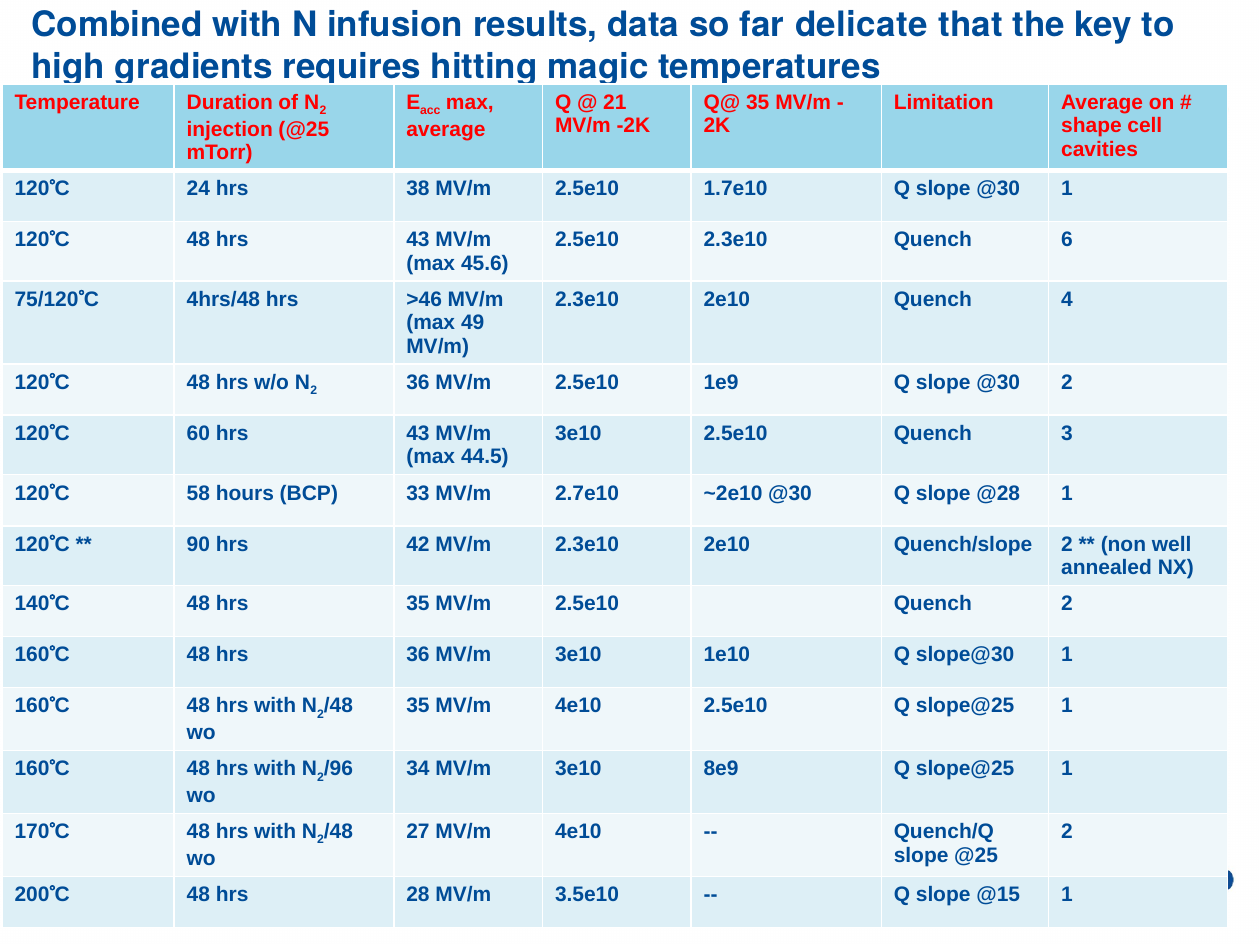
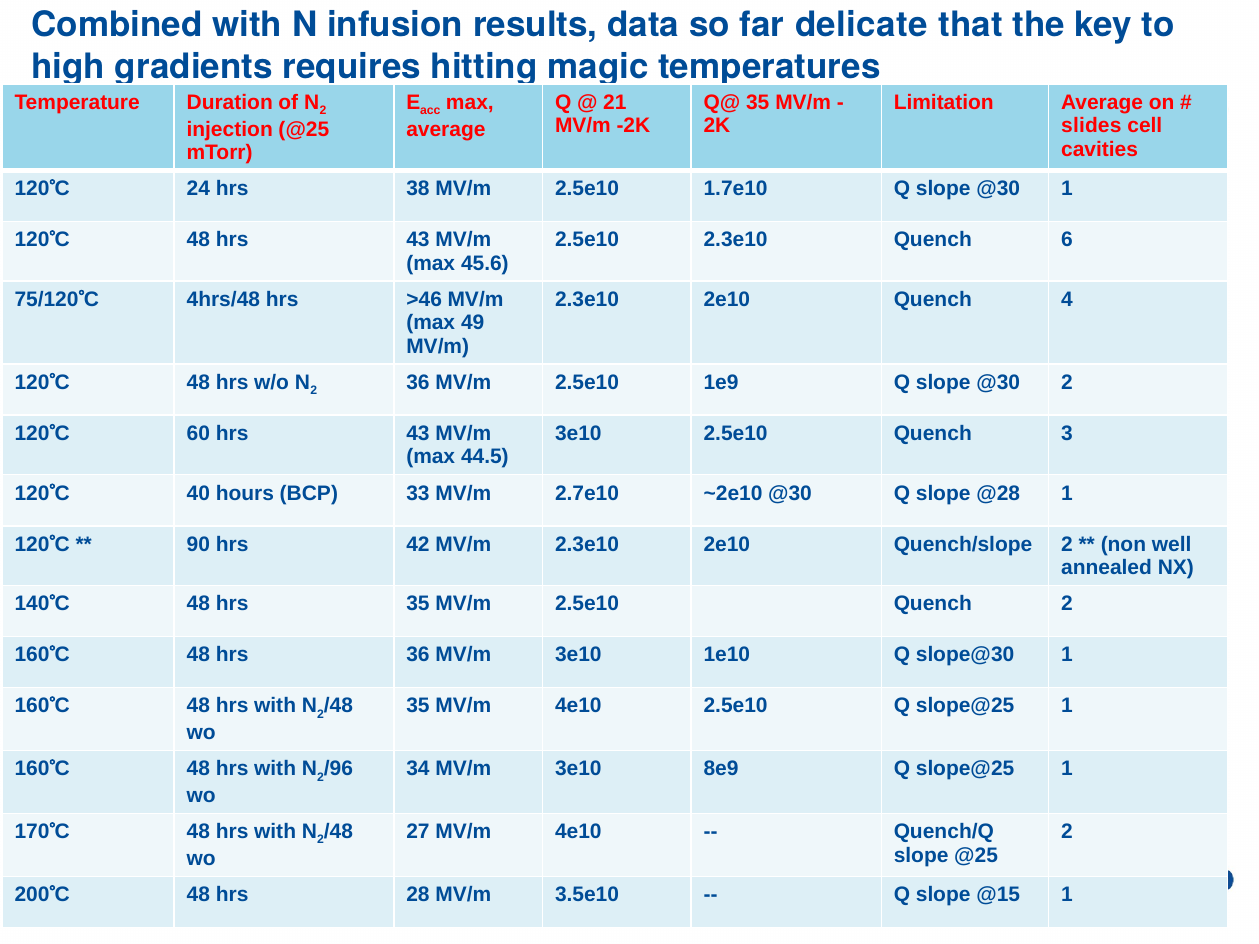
shape: shape -> slides (1091, 126)
58: 58 -> 40 (198, 493)
